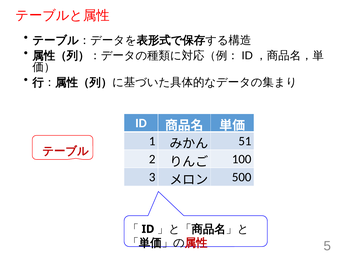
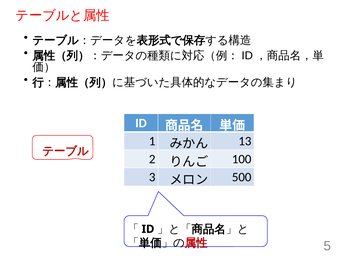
51: 51 -> 13 (245, 141)
